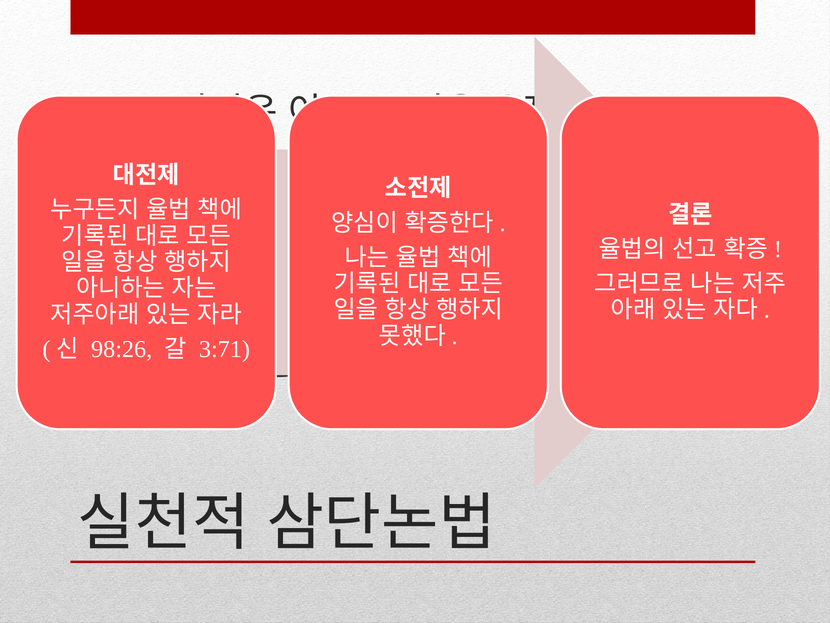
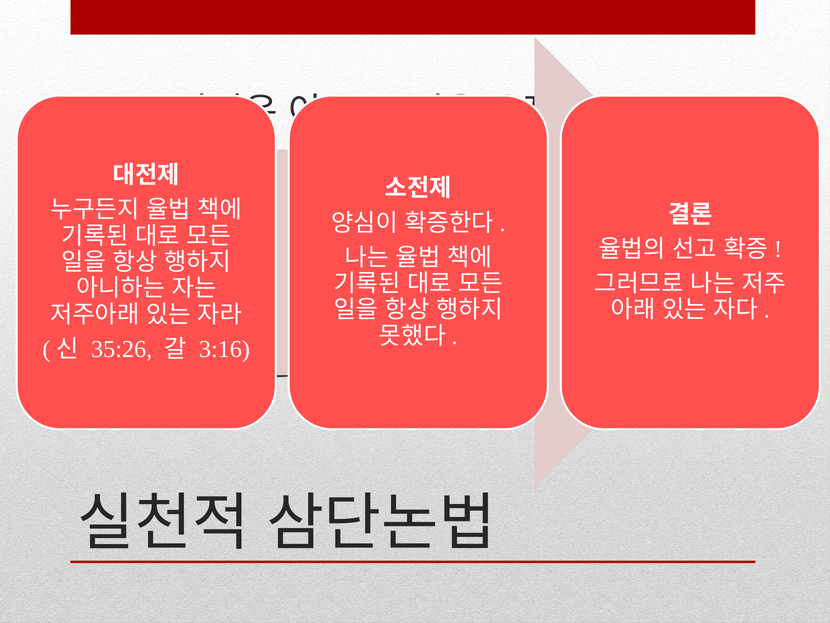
98:26: 98:26 -> 35:26 (122, 349)
3:71: 3:71 -> 3:16 (224, 349)
